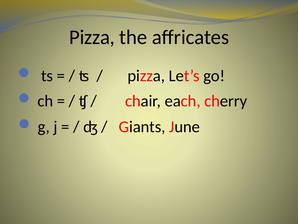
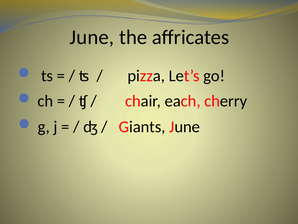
Pizza: Pizza -> June (92, 37)
